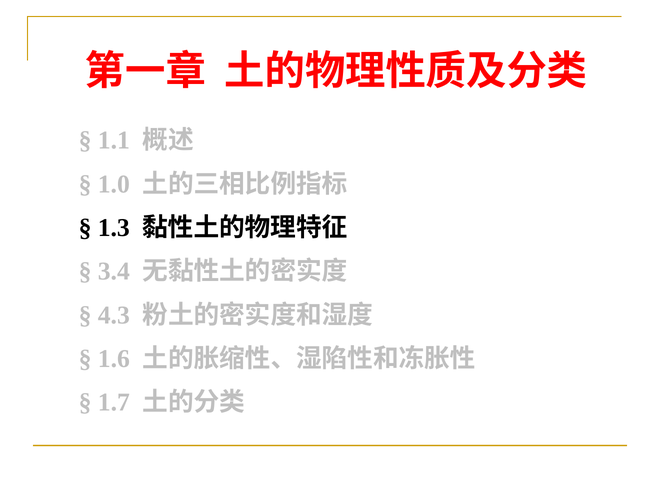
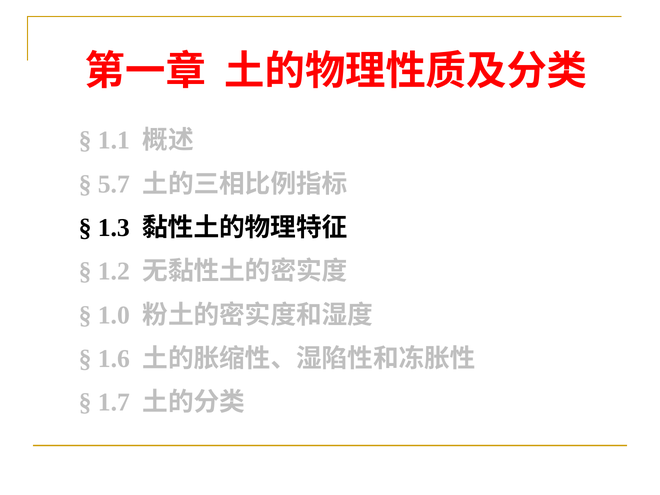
1.0: 1.0 -> 5.7 (114, 184)
3.4: 3.4 -> 1.2 (114, 271)
4.3: 4.3 -> 1.0 (114, 315)
